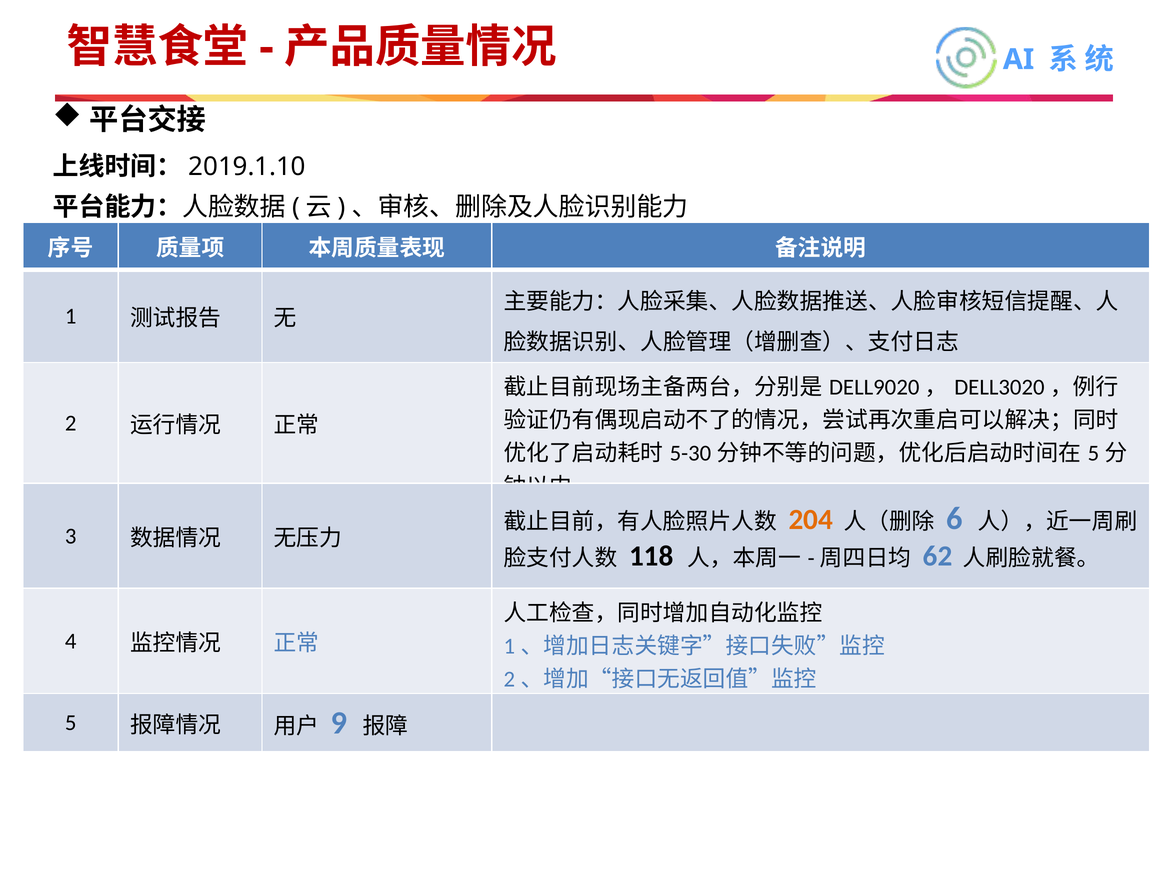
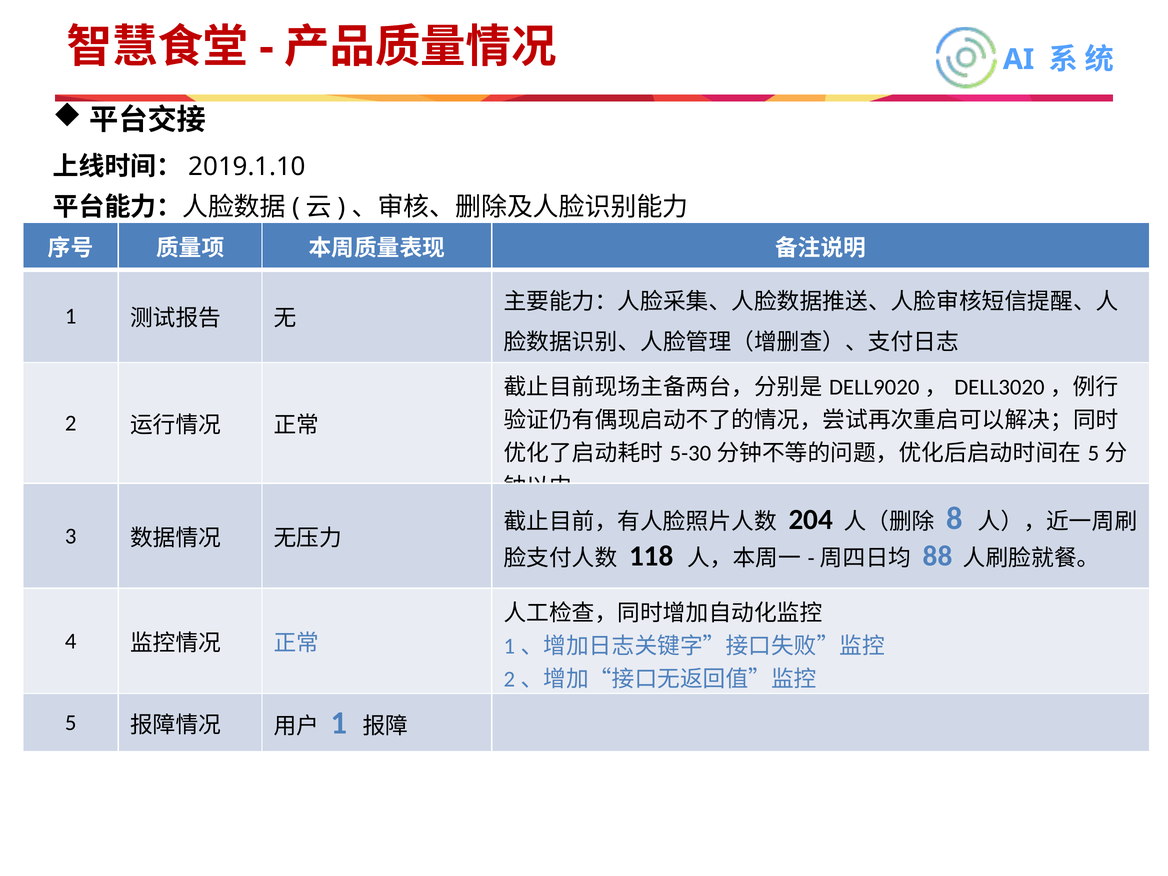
204 colour: orange -> black (811, 519)
6: 6 -> 8 (955, 518)
62: 62 -> 88 (938, 556)
9: 9 -> 1 (339, 723)
